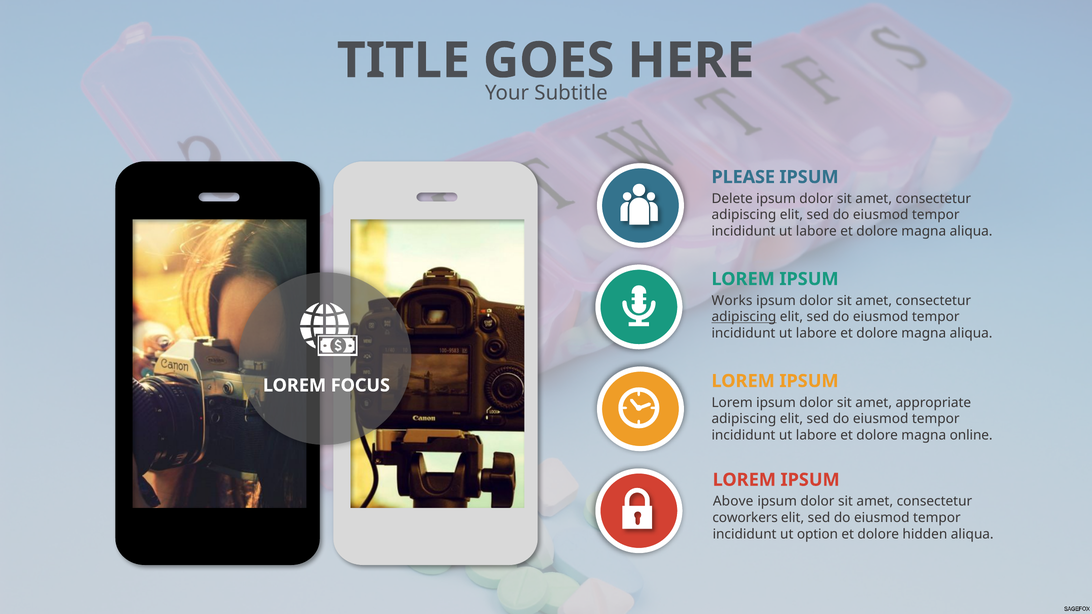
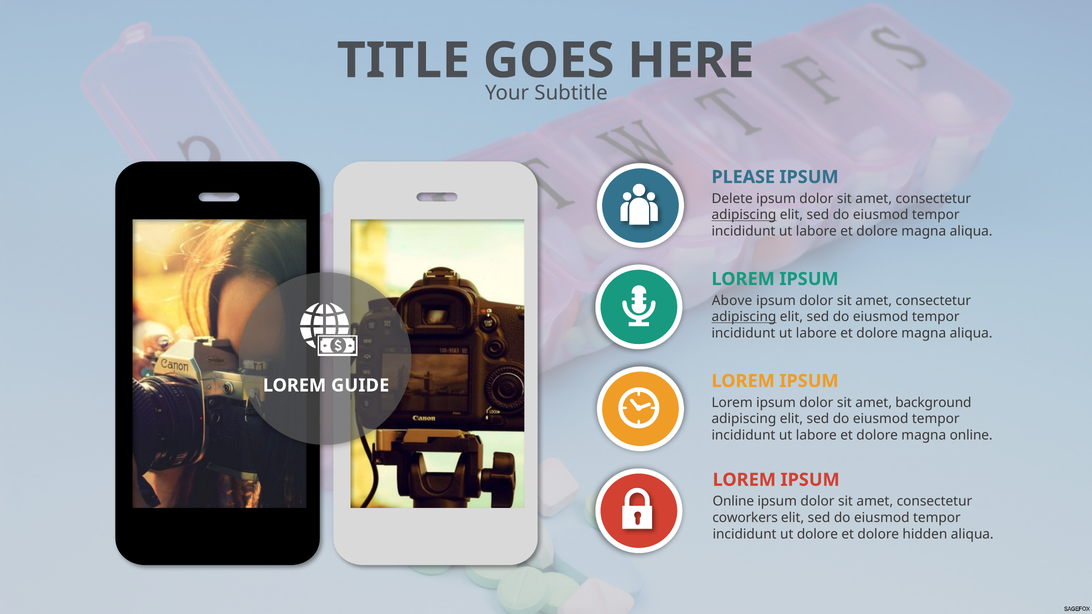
adipiscing underline: none -> present (744, 215)
Works: Works -> Above (732, 301)
FOCUS: FOCUS -> GUIDE (360, 386)
appropriate: appropriate -> background (933, 403)
Above: Above -> Online (733, 502)
ut option: option -> dolore (817, 534)
